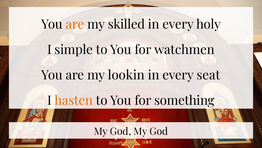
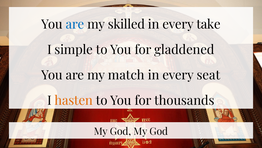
are colour: orange -> blue (75, 24)
holy: holy -> take (208, 24)
watchmen: watchmen -> gladdened (184, 50)
lookin: lookin -> match (126, 75)
something: something -> thousands (184, 100)
